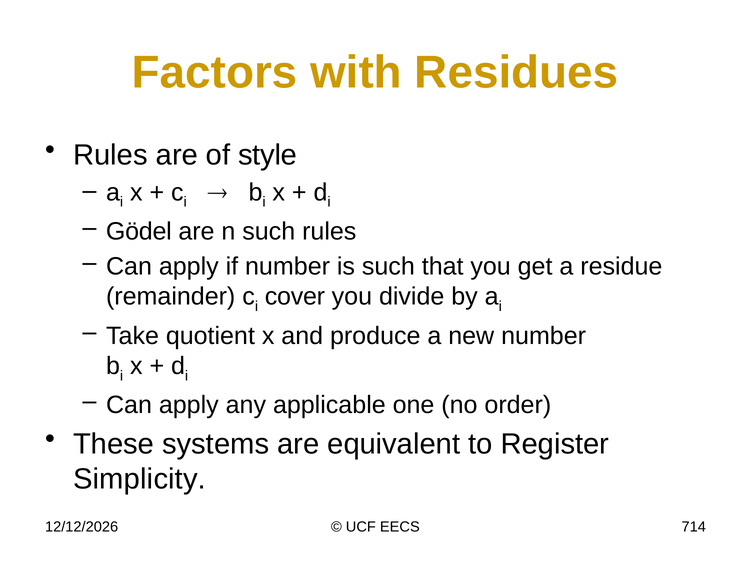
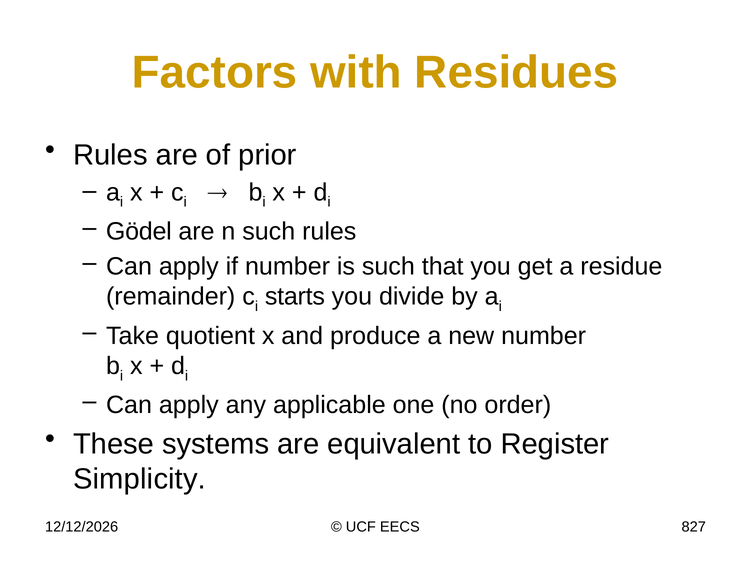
style: style -> prior (267, 155)
cover: cover -> starts (295, 296)
714: 714 -> 827 (694, 526)
